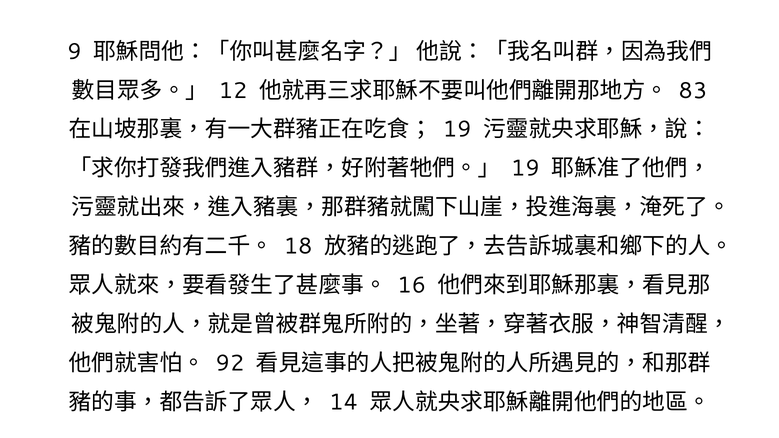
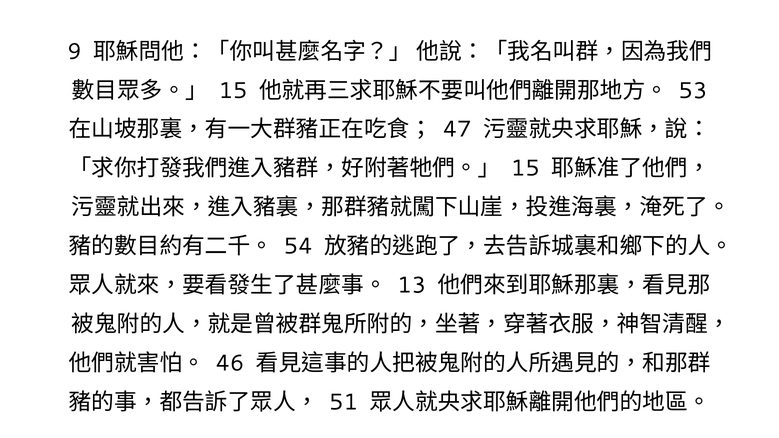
12: 12 -> 15 (233, 91)
83: 83 -> 53 (693, 91)
19: 19 -> 47 (457, 130)
19: 19 -> 15 (525, 168)
18: 18 -> 54 (298, 246)
16: 16 -> 13 (412, 285)
92: 92 -> 46 (230, 363)
14: 14 -> 51 (343, 402)
